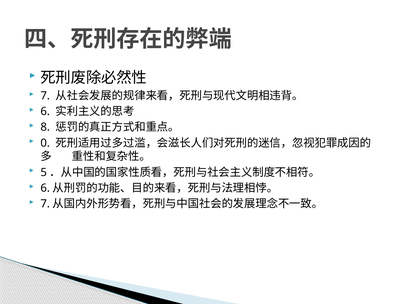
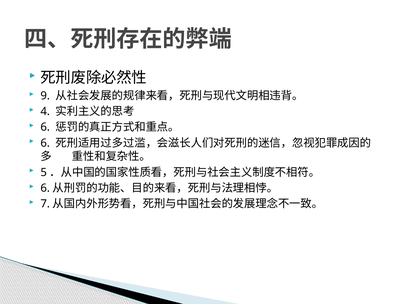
7: 7 -> 9 (45, 96)
6: 6 -> 4 (45, 111)
8: 8 -> 6 (45, 127)
0: 0 -> 6 (45, 143)
